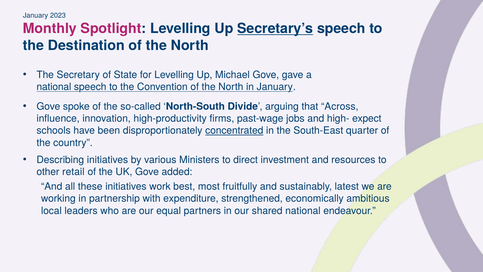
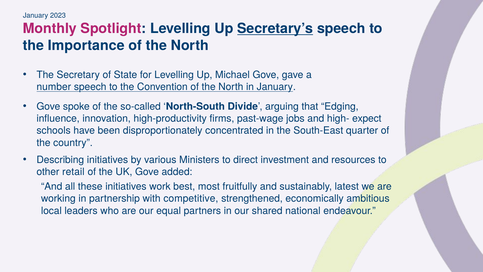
Destination: Destination -> Importance (86, 45)
national: national -> number (54, 87)
Across: Across -> Edging (340, 106)
concentrated underline: present -> none (234, 130)
expenditure: expenditure -> competitive (191, 198)
